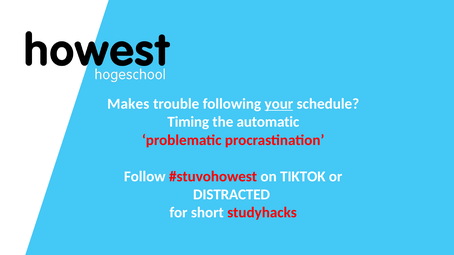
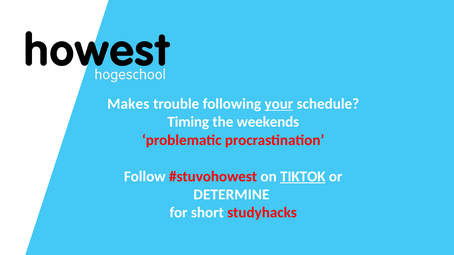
automatic: automatic -> weekends (268, 122)
TIKTOK underline: none -> present (303, 177)
DISTRACTED: DISTRACTED -> DETERMINE (231, 195)
